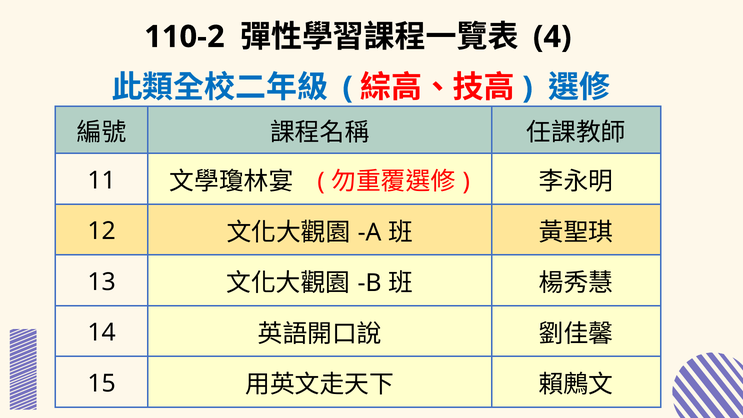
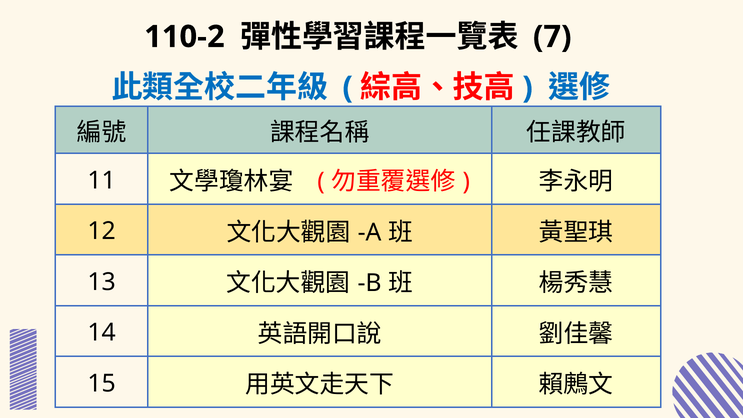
4: 4 -> 7 (552, 37)
